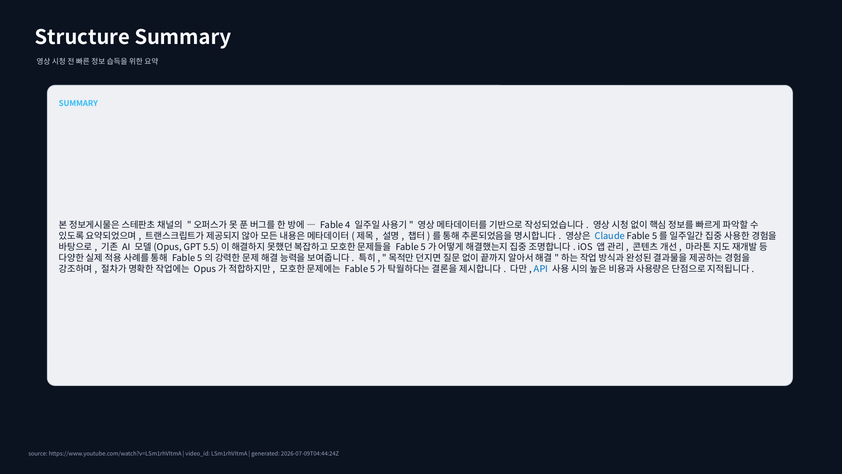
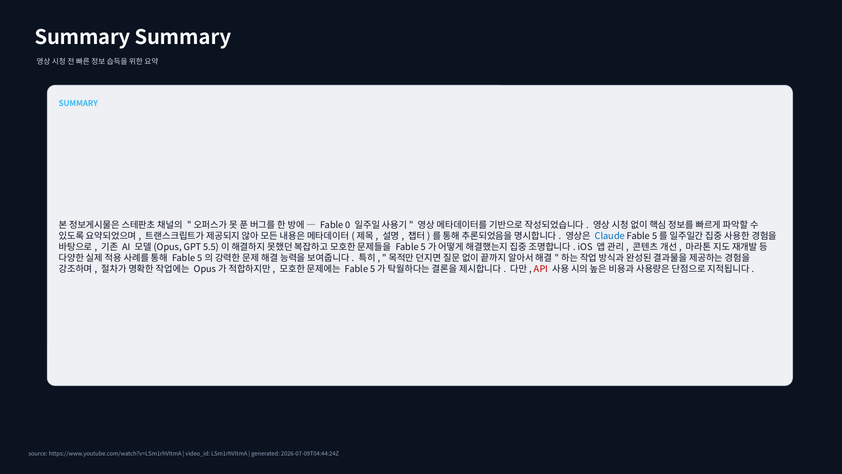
Structure: Structure -> Summary (82, 38)
4: 4 -> 0 (348, 225)
API colour: blue -> red (541, 269)
